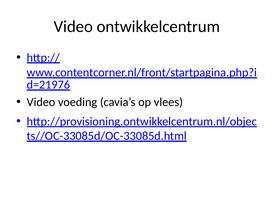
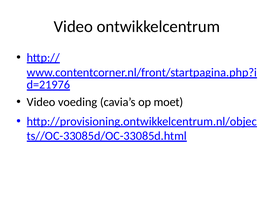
vlees: vlees -> moet (168, 102)
